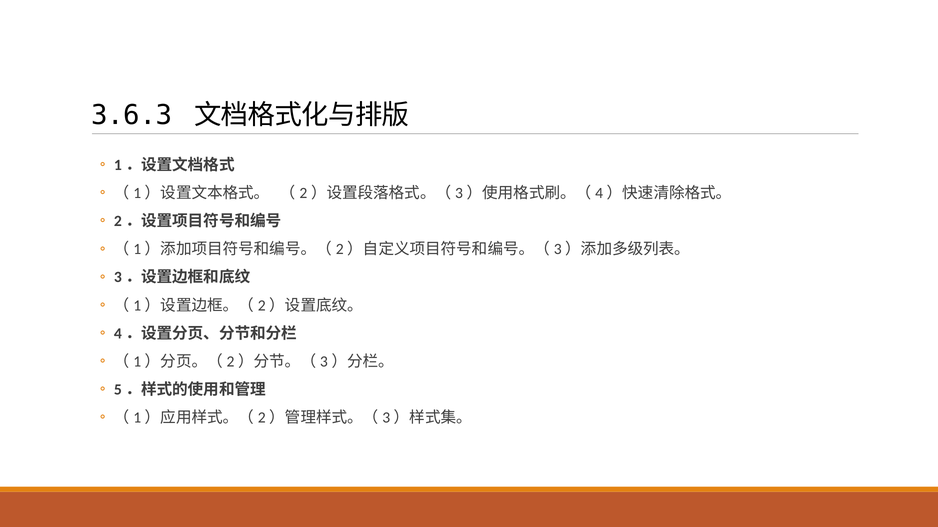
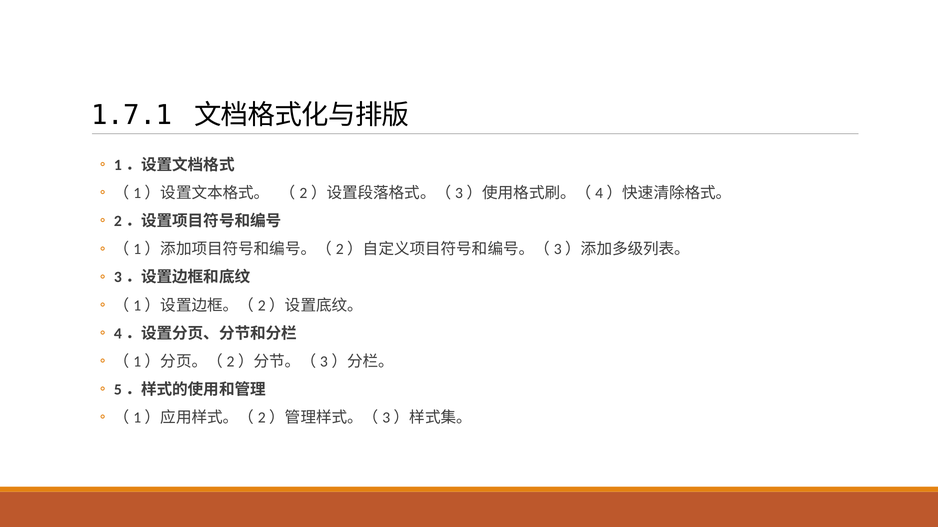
3.6.3: 3.6.3 -> 1.7.1 (132, 115)
